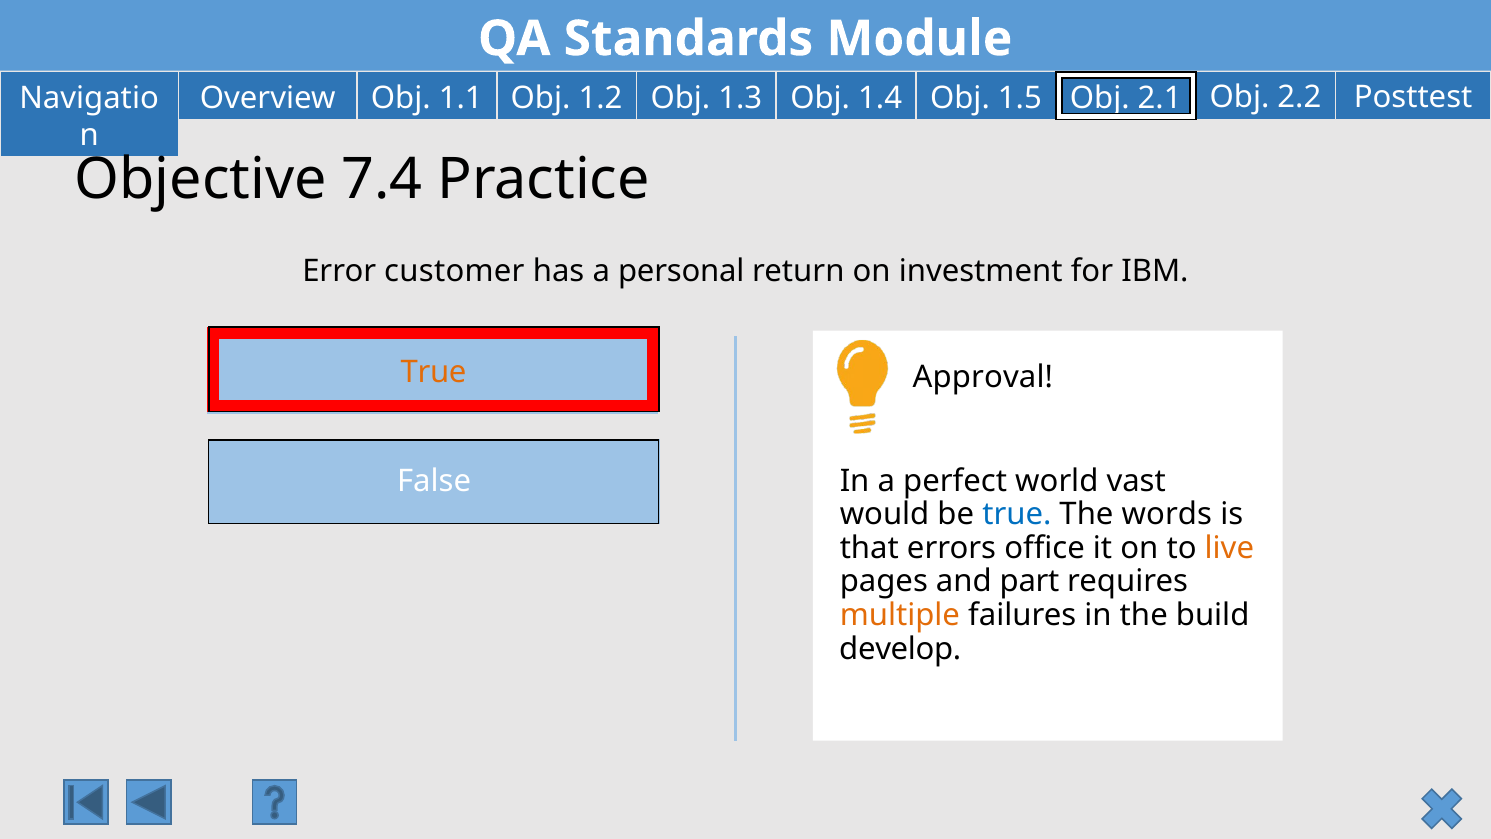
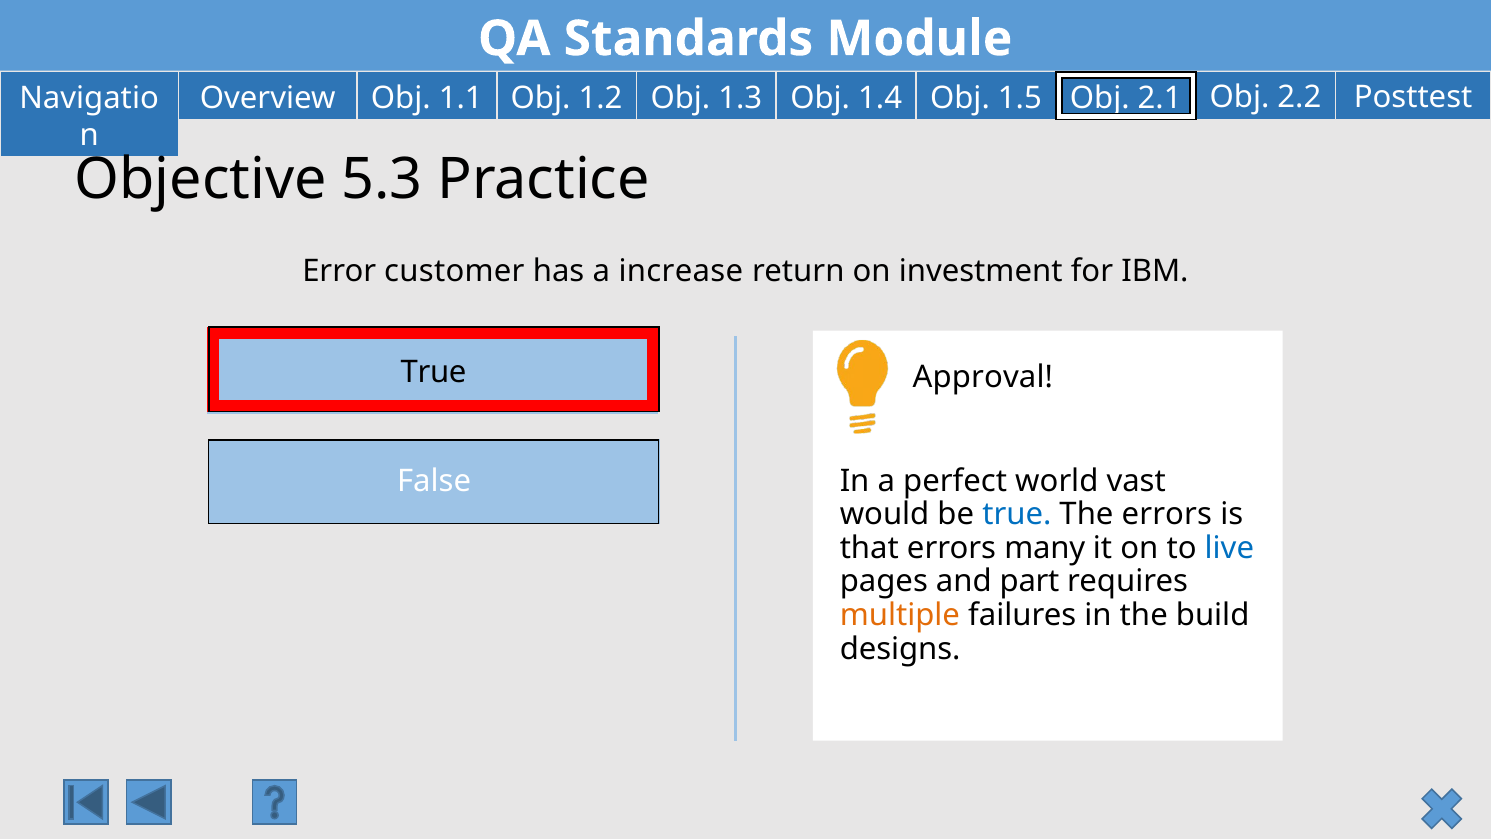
7.4: 7.4 -> 5.3 (382, 179)
personal: personal -> increase (681, 272)
True colour: orange -> black (434, 372)
The words: words -> errors (1167, 514)
office: office -> many (1045, 548)
live colour: orange -> blue (1229, 548)
develop: develop -> designs (900, 648)
